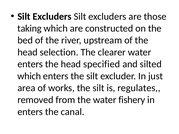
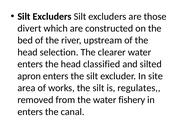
taking: taking -> divert (29, 28)
specified: specified -> classified (102, 64)
which: which -> apron (29, 76)
just: just -> site (156, 76)
